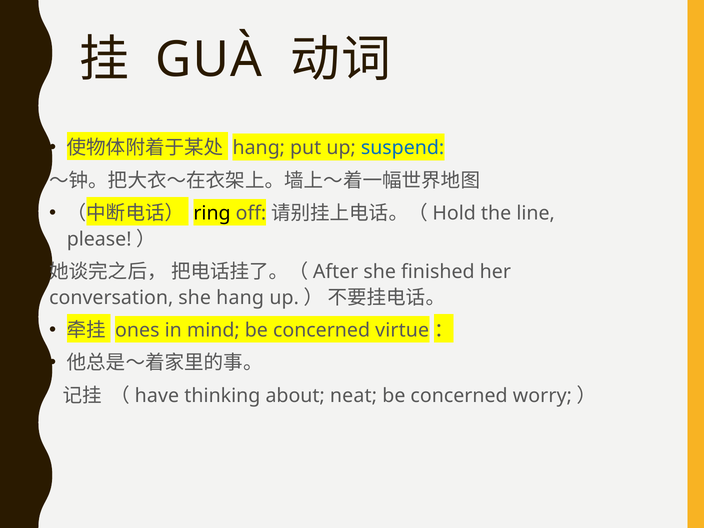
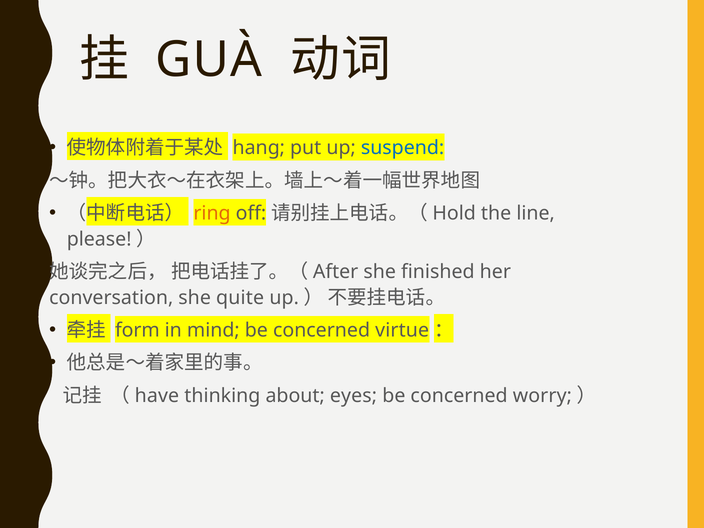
ring colour: black -> orange (212, 213)
she hang: hang -> quite (240, 298)
ones: ones -> form (137, 330)
neat: neat -> eyes (354, 396)
